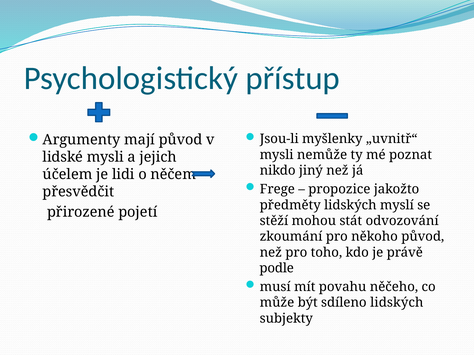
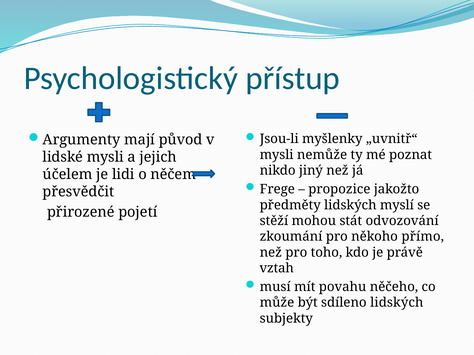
někoho původ: původ -> přímo (423, 237)
podle: podle -> vztah (277, 269)
